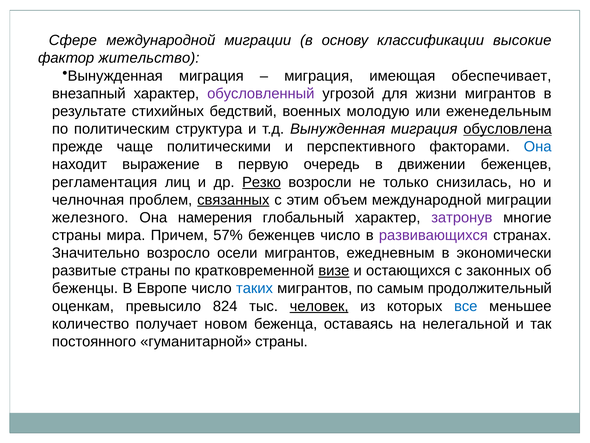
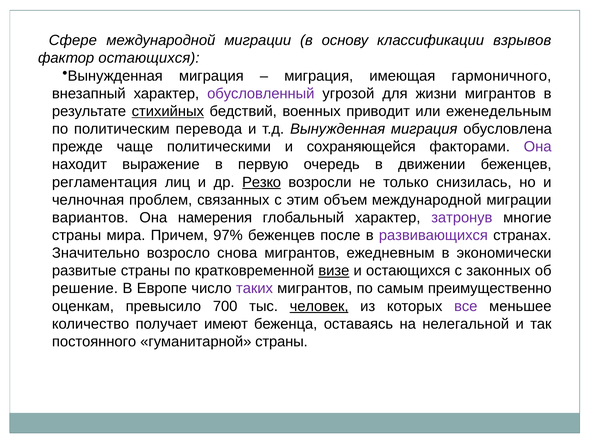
высокие: высокие -> взрывов (522, 40)
фактор жительство: жительство -> остающихся (149, 58)
обеспечивает: обеспечивает -> гармоничного (501, 76)
стихийных underline: none -> present (168, 111)
молодую: молодую -> приводит (378, 111)
структура: структура -> перевода (209, 129)
обусловлена underline: present -> none (508, 129)
перспективного: перспективного -> сохраняющейся (361, 147)
Она colour: blue -> purple (538, 147)
связанных underline: present -> none (233, 200)
железного: железного -> вариантов (90, 217)
57%: 57% -> 97% (228, 235)
беженцев число: число -> после (340, 235)
осели: осели -> снова (237, 253)
беженцы: беженцы -> решение (85, 288)
таких colour: blue -> purple (255, 288)
продолжительный: продолжительный -> преимущественно (490, 288)
824: 824 -> 700 (225, 306)
все colour: blue -> purple (466, 306)
новом: новом -> имеют (226, 324)
